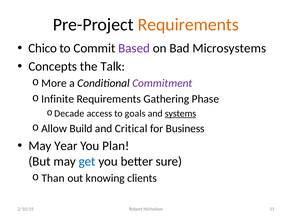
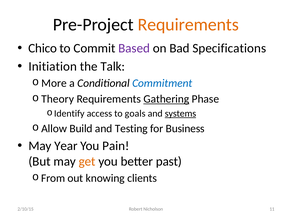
Microsystems: Microsystems -> Specifications (229, 48)
Concepts: Concepts -> Initiation (53, 66)
Commitment colour: purple -> blue (162, 83)
Infinite: Infinite -> Theory (58, 99)
Gathering underline: none -> present (166, 99)
Decade: Decade -> Identify (69, 114)
Critical: Critical -> Testing (131, 129)
Plan: Plan -> Pain (116, 146)
get colour: blue -> orange (87, 161)
sure: sure -> past (169, 161)
Than: Than -> From (53, 178)
